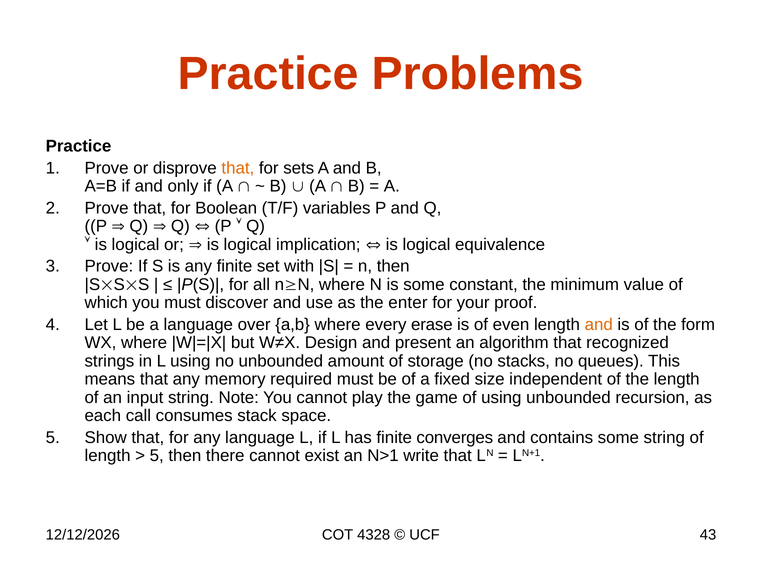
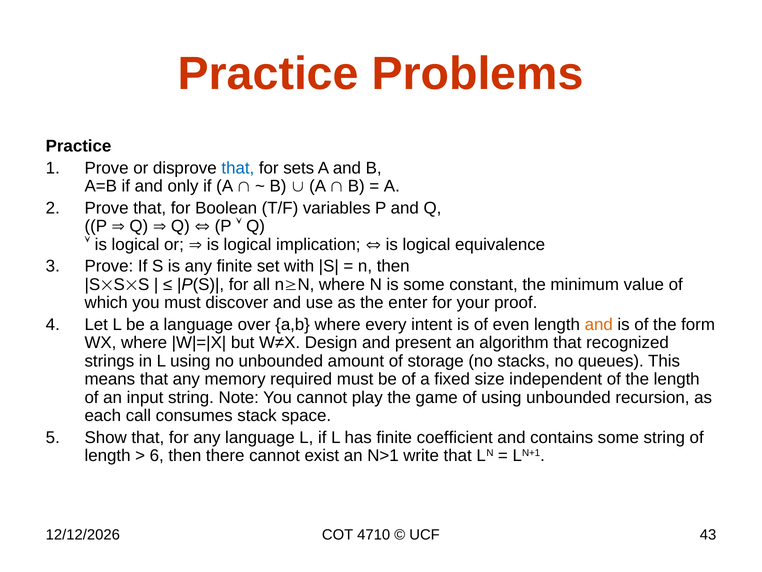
that colour: orange -> blue (238, 168)
erase: erase -> intent (432, 324)
converges: converges -> coefficient (455, 437)
5: 5 -> 6 (157, 455)
4328: 4328 -> 4710 (374, 534)
